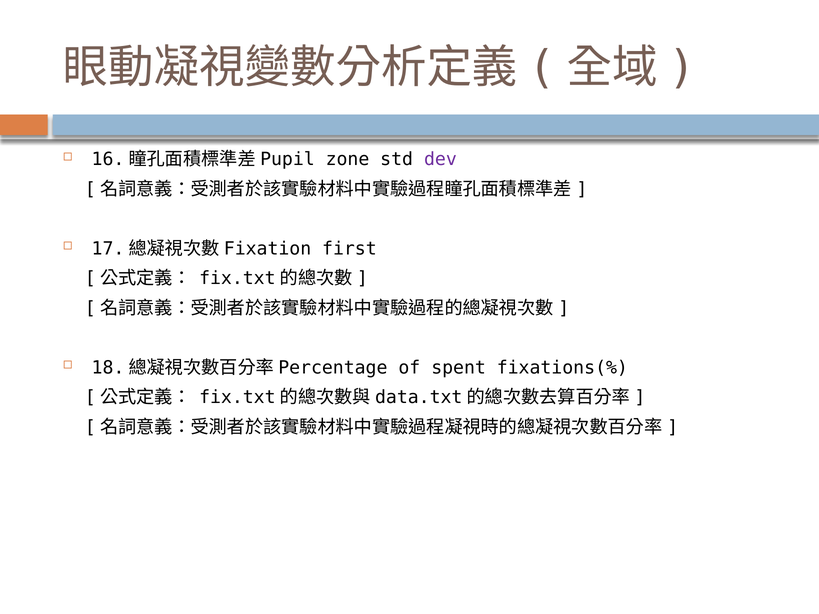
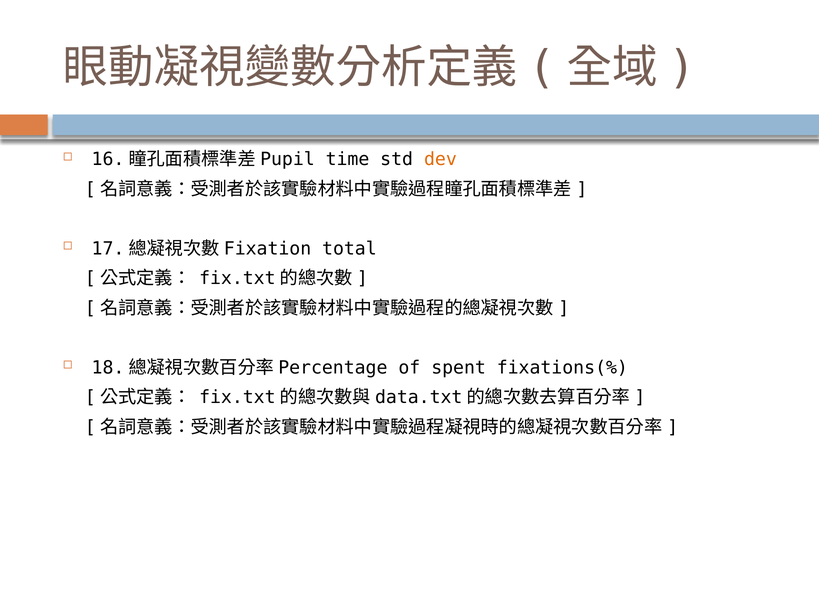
zone: zone -> time (348, 160)
dev colour: purple -> orange (440, 160)
first: first -> total (349, 249)
